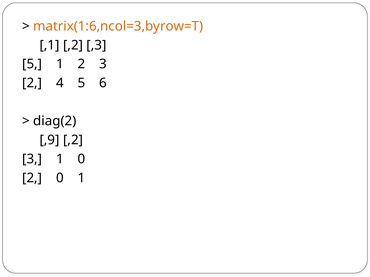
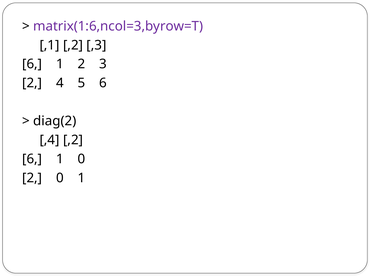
matrix(1:6,ncol=3,byrow=T colour: orange -> purple (118, 26)
5: 5 -> 6 (32, 64)
,9: ,9 -> ,4 (50, 140)
3: 3 -> 6 (32, 159)
